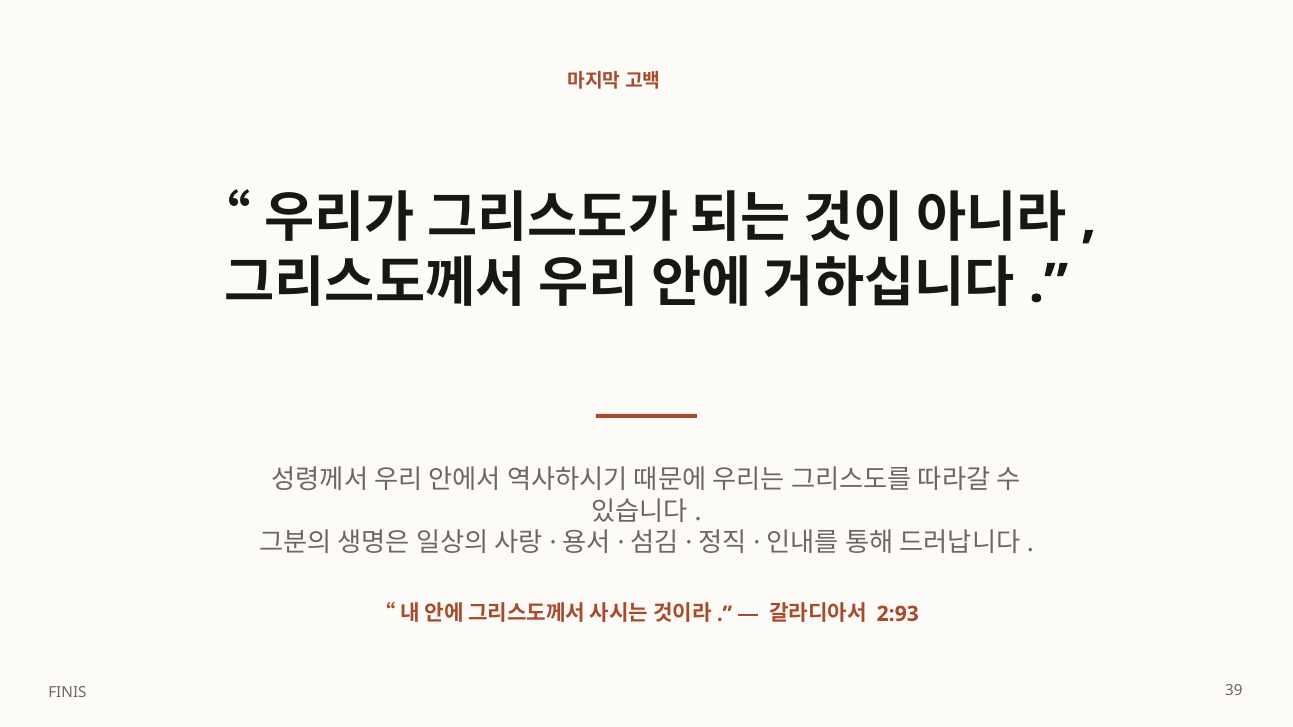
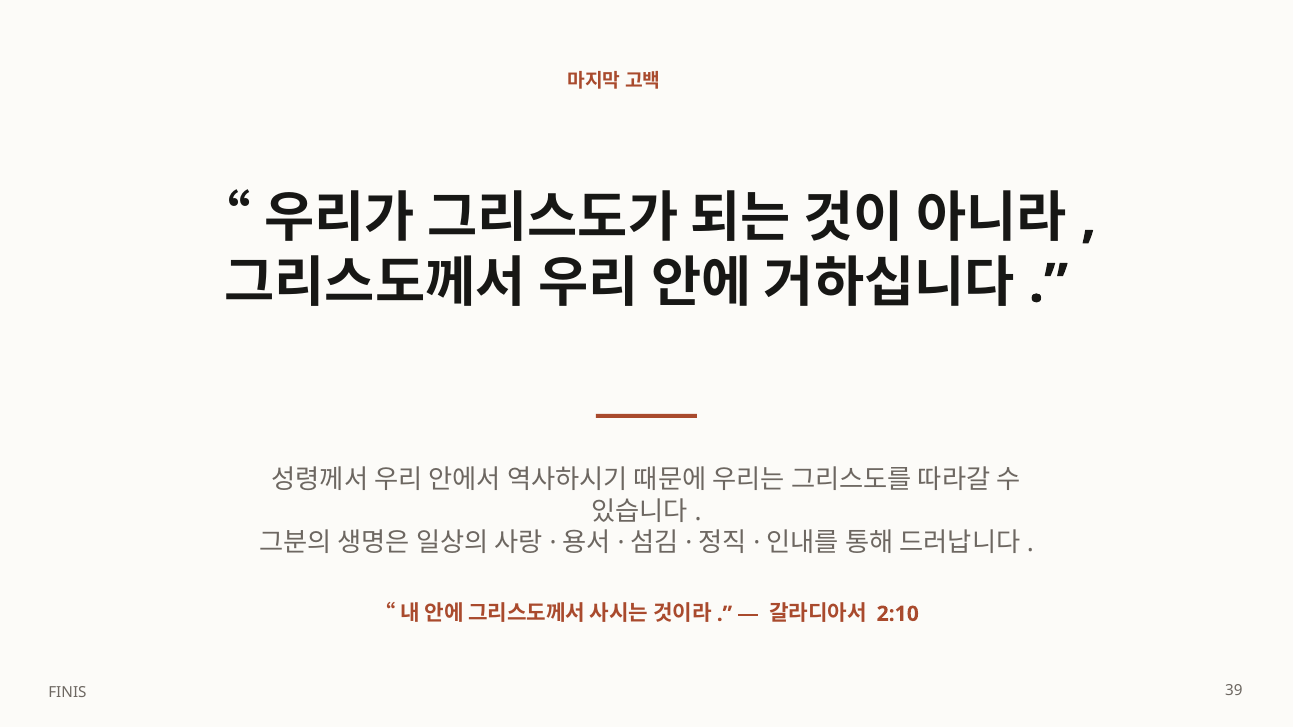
2:93: 2:93 -> 2:10 (898, 614)
